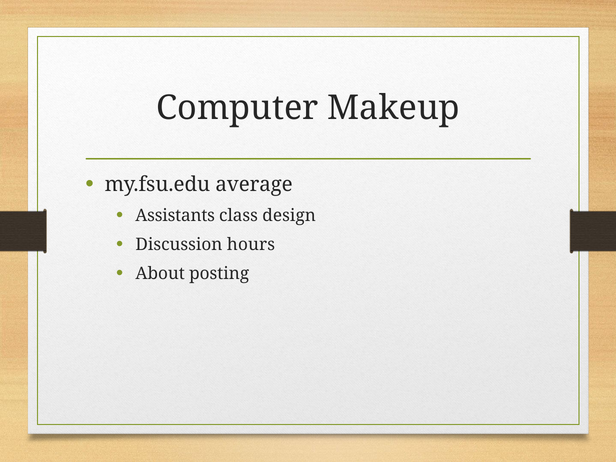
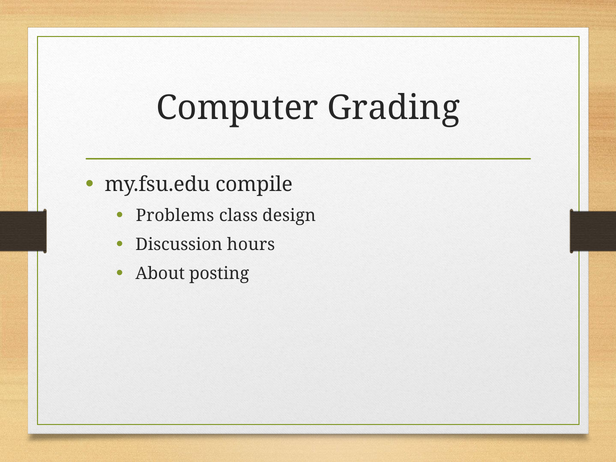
Makeup: Makeup -> Grading (394, 108)
average: average -> compile (254, 185)
Assistants: Assistants -> Problems (175, 216)
